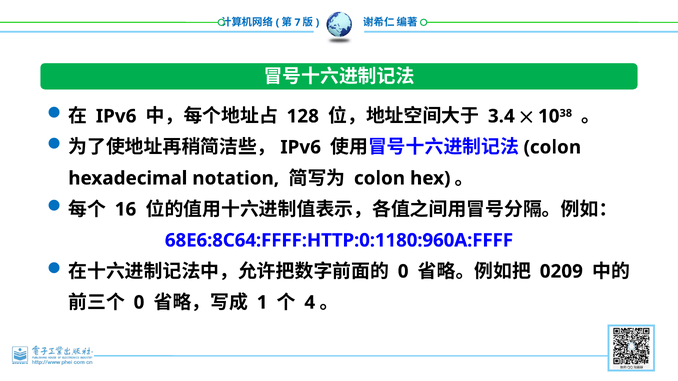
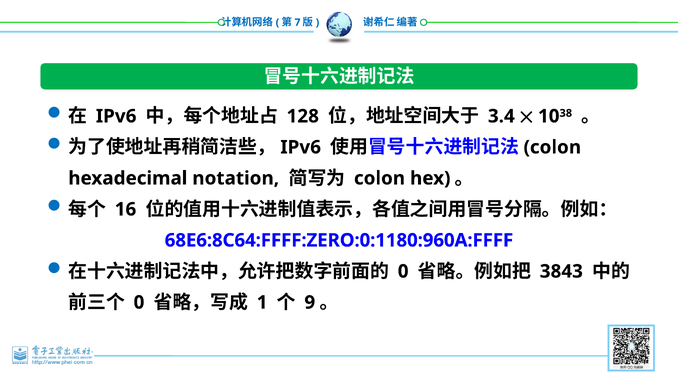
68E6:8C64:FFFF:HTTP:0:1180:960A:FFFF: 68E6:8C64:FFFF:HTTP:0:1180:960A:FFFF -> 68E6:8C64:FFFF:ZERO:0:1180:960A:FFFF (339, 241)
0209: 0209 -> 3843 (561, 272)
4: 4 -> 9 (310, 303)
